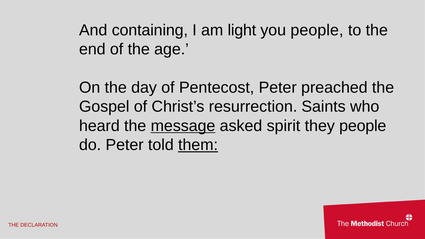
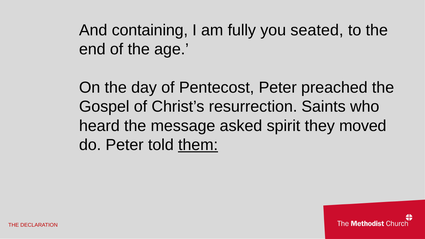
light: light -> fully (242, 30)
you people: people -> seated (317, 30)
message underline: present -> none (183, 126)
they people: people -> moved (363, 126)
